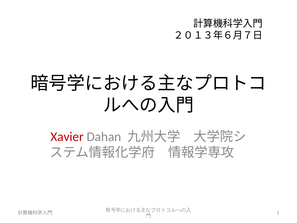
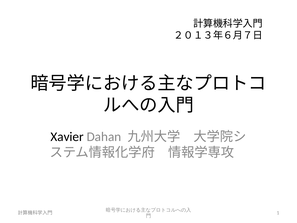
Xavier colour: red -> black (67, 137)
